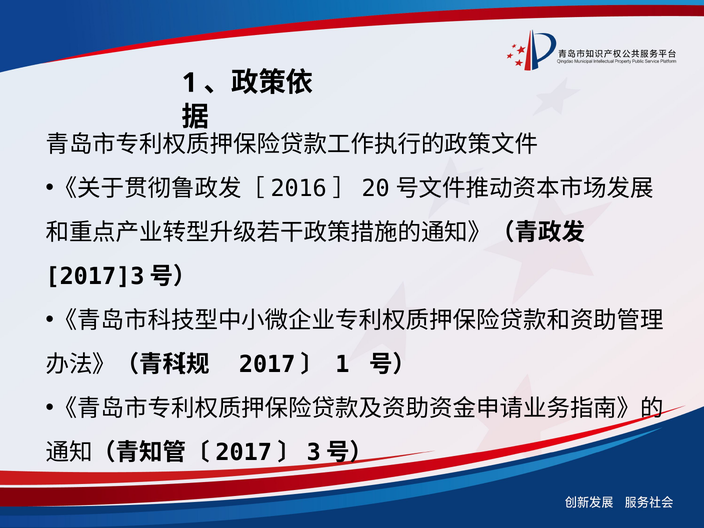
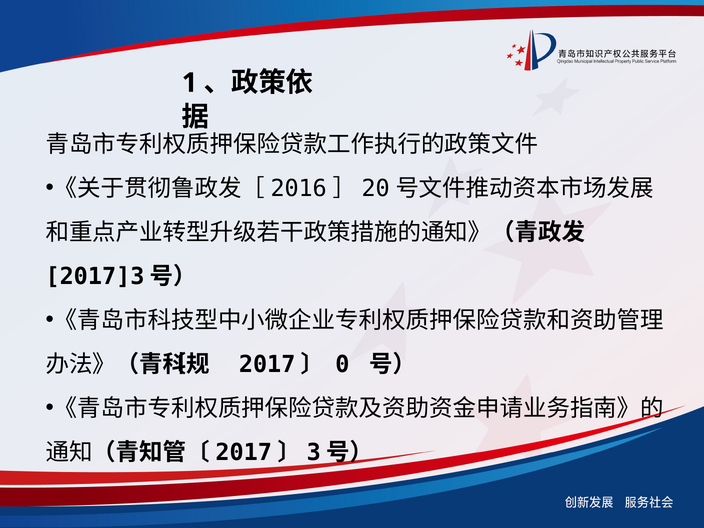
1: 1 -> 0 (342, 364)
